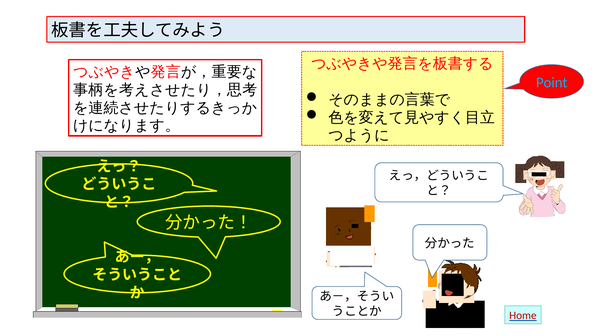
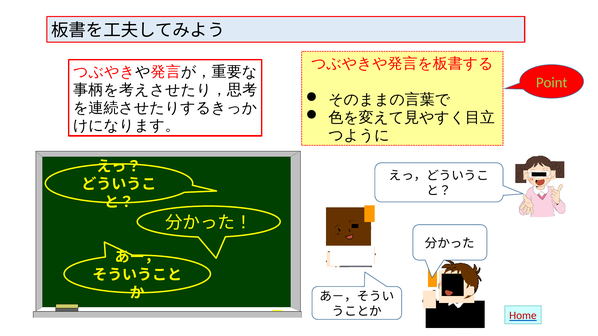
Point colour: light blue -> light green (552, 83)
